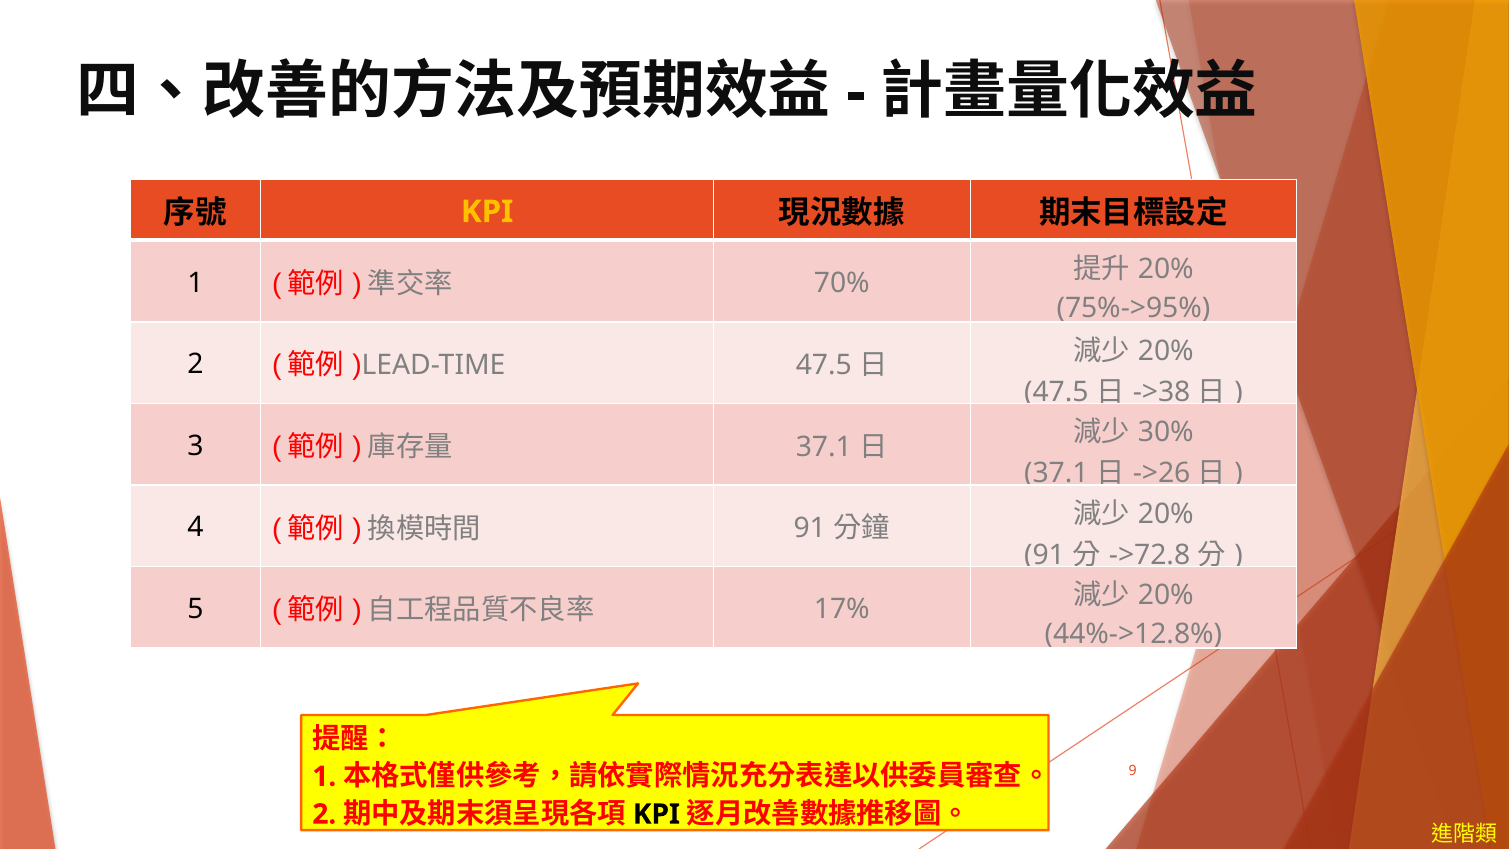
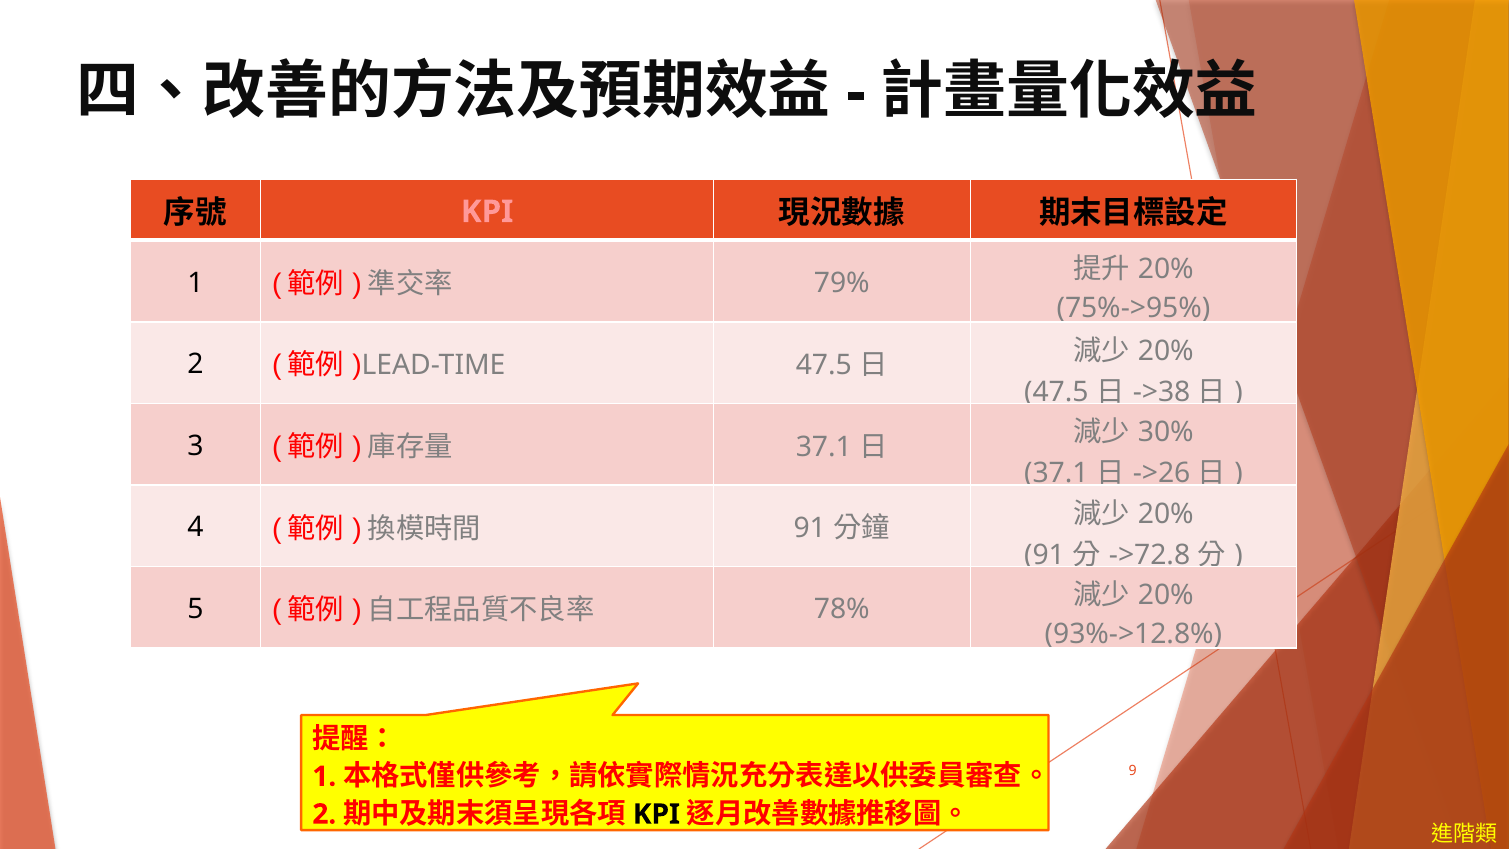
KPI colour: yellow -> pink (487, 212)
70%: 70% -> 79% (842, 283)
17%: 17% -> 78% (842, 609)
44%->12.8%: 44%->12.8% -> 93%->12.8% (1133, 634)
